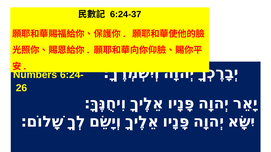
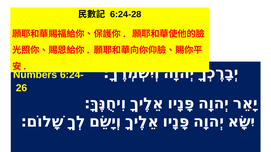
6:24-37: 6:24-37 -> 6:24-28 (126, 14)
